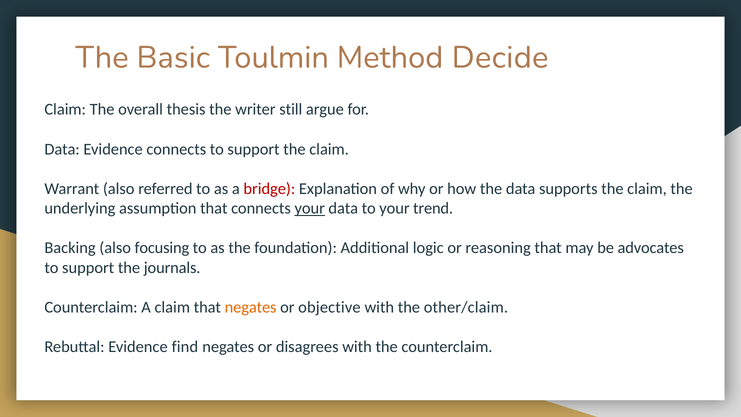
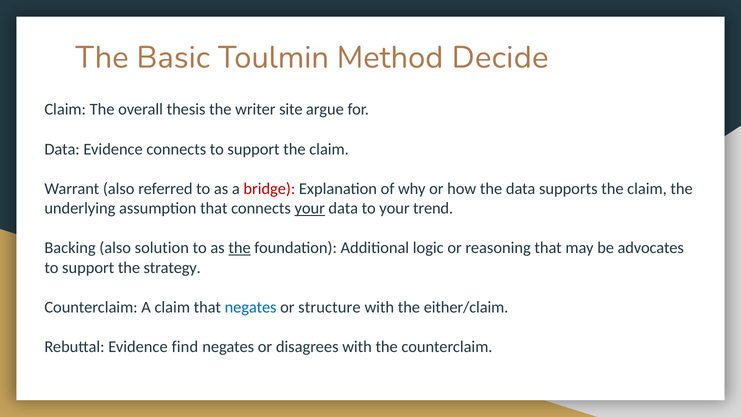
still: still -> site (291, 110)
focusing: focusing -> solution (162, 248)
the underline: none -> present (240, 248)
journals: journals -> strategy (172, 268)
negates colour: orange -> blue (251, 307)
objective: objective -> structure (329, 307)
other/claim: other/claim -> either/claim (466, 307)
